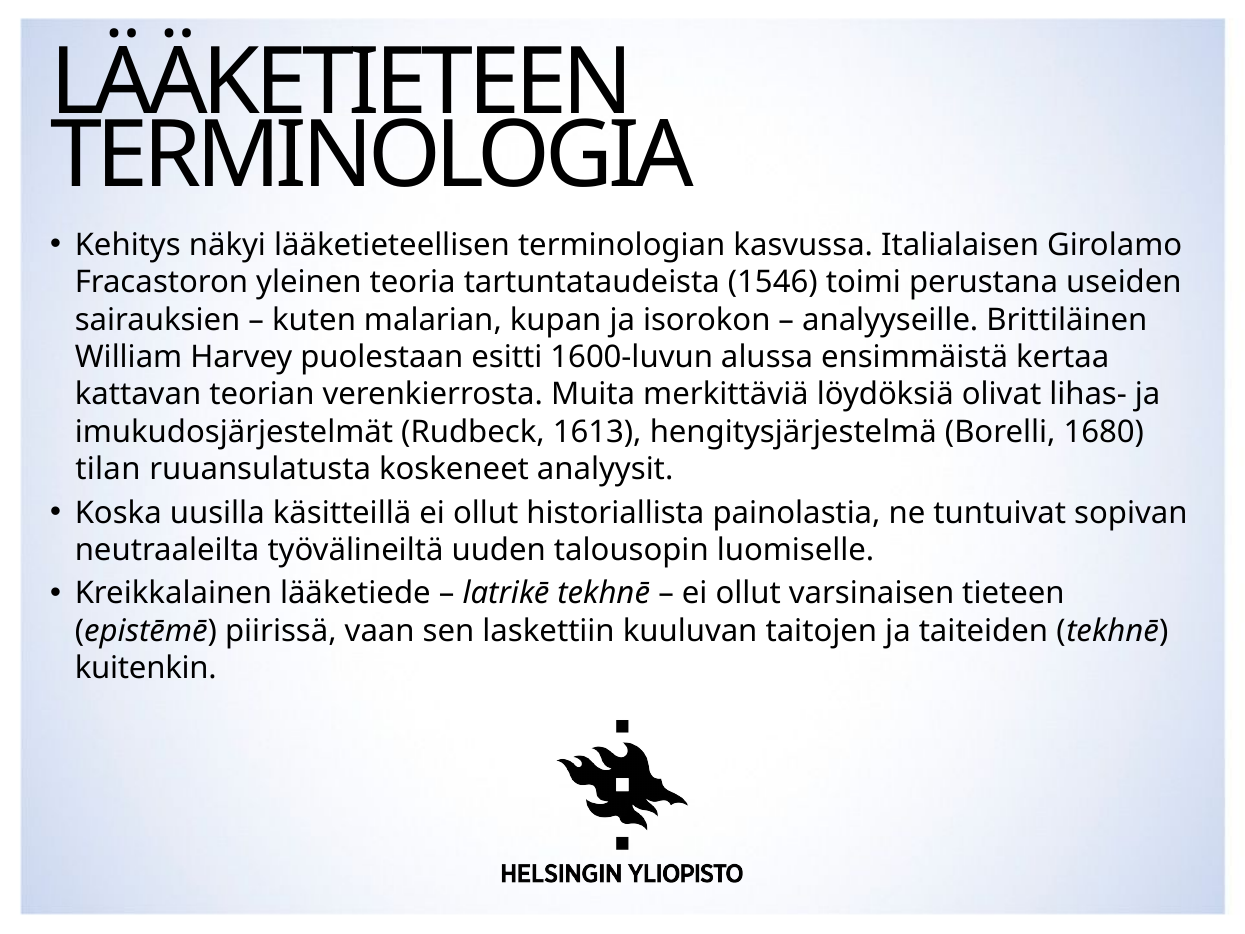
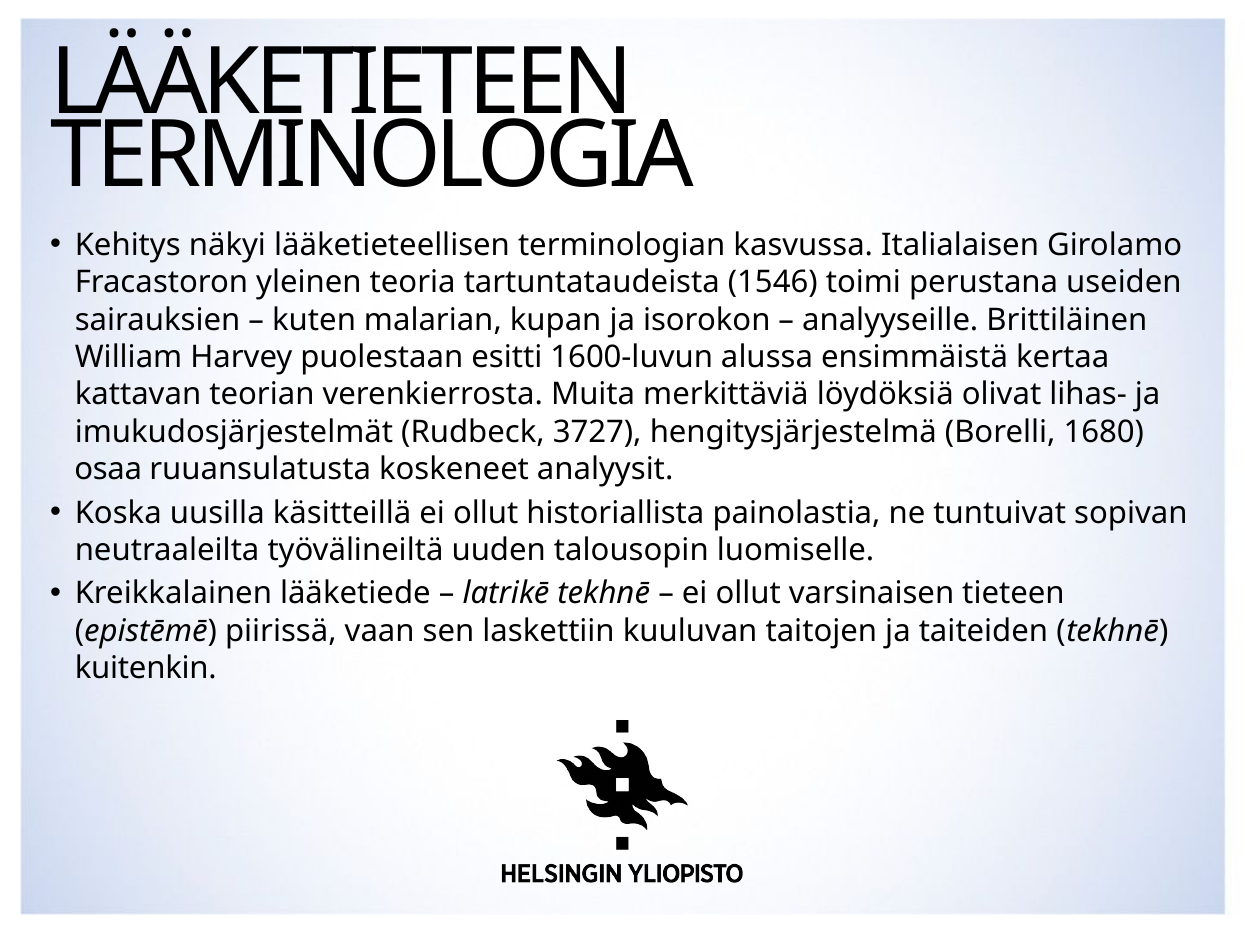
1613: 1613 -> 3727 (597, 432)
tilan: tilan -> osaa (108, 469)
